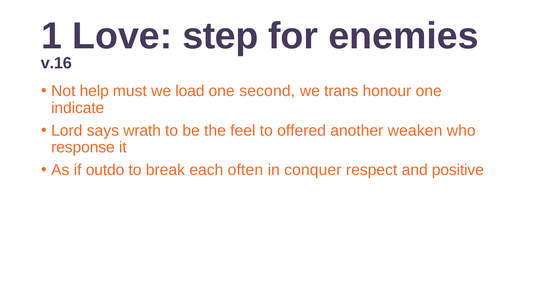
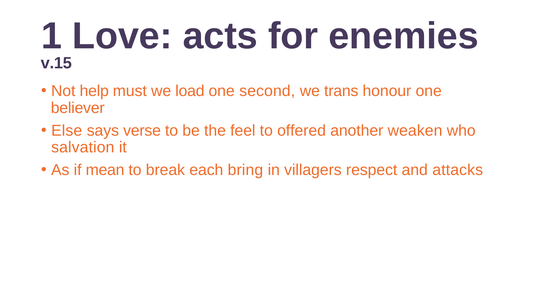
step: step -> acts (220, 36)
v.16: v.16 -> v.15 (56, 63)
indicate: indicate -> believer (78, 108)
Lord: Lord -> Else (67, 130)
wrath: wrath -> verse (142, 130)
response: response -> salvation (83, 147)
outdo: outdo -> mean (105, 170)
often: often -> bring (245, 170)
conquer: conquer -> villagers (313, 170)
positive: positive -> attacks (458, 170)
